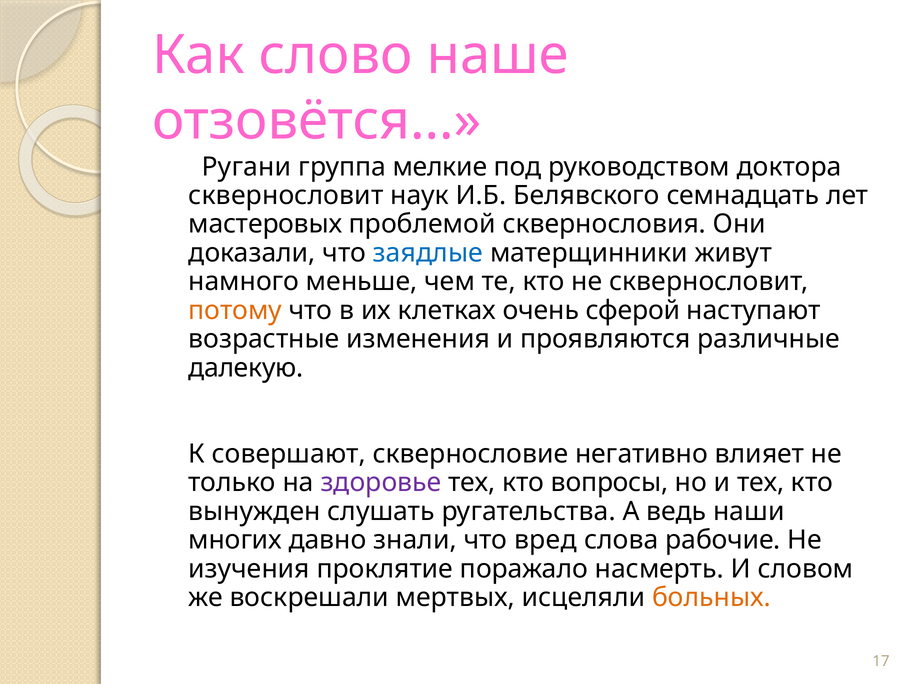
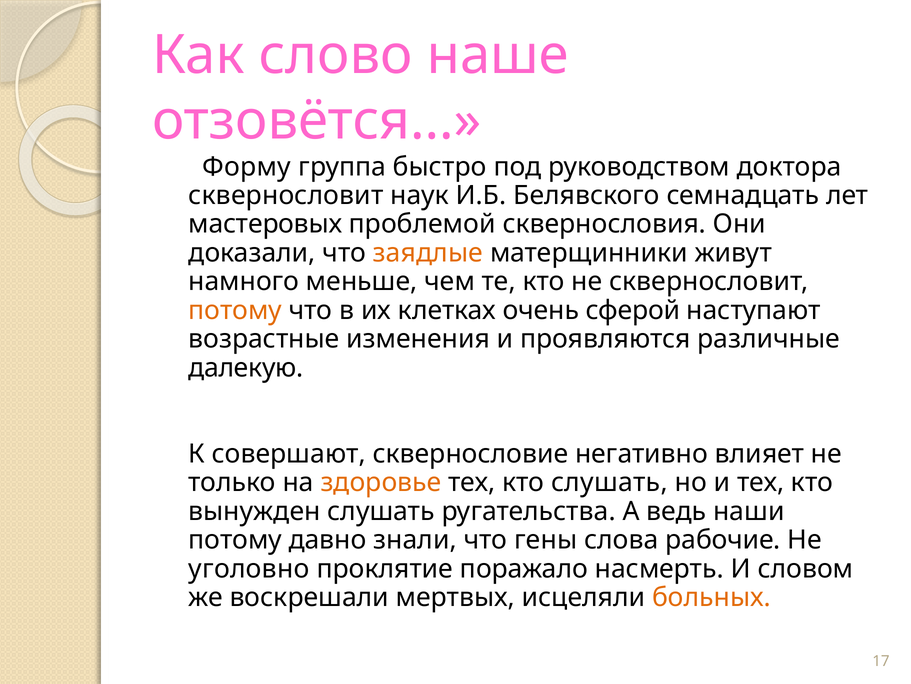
Ругани: Ругани -> Форму (246, 167)
мелкие: мелкие -> быстро (440, 167)
заядлые colour: blue -> orange (428, 253)
здоровье colour: purple -> orange (381, 482)
кто вопросы: вопросы -> слушать (609, 482)
многих: многих -> потому (235, 540)
вред: вред -> гены (546, 540)
изучения: изучения -> уголовно (249, 568)
